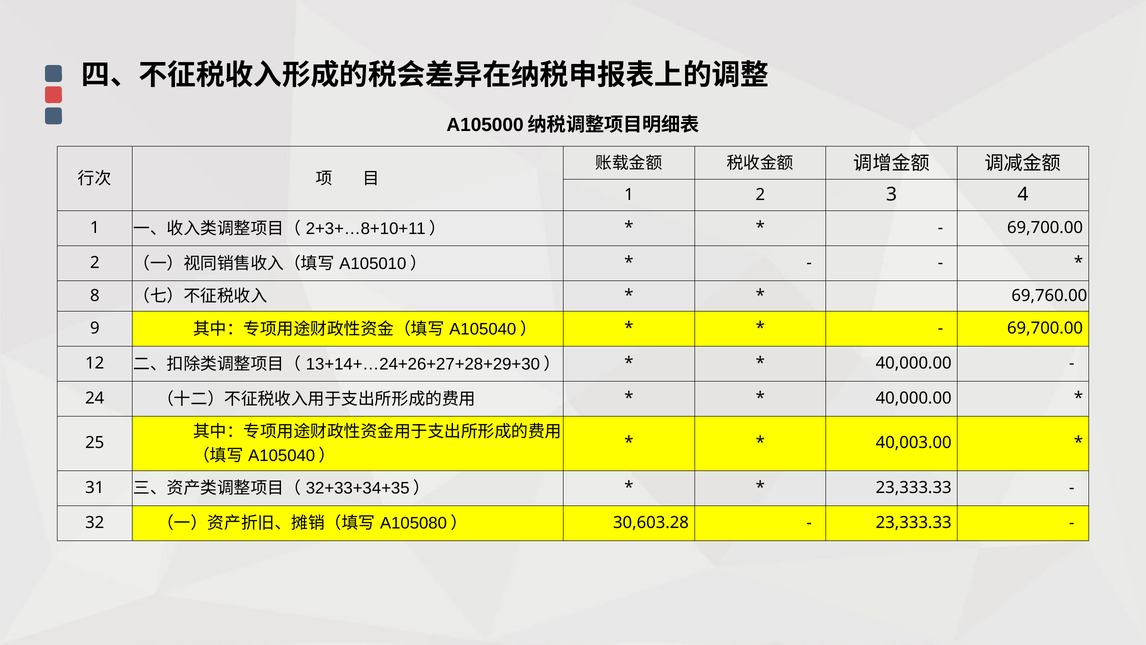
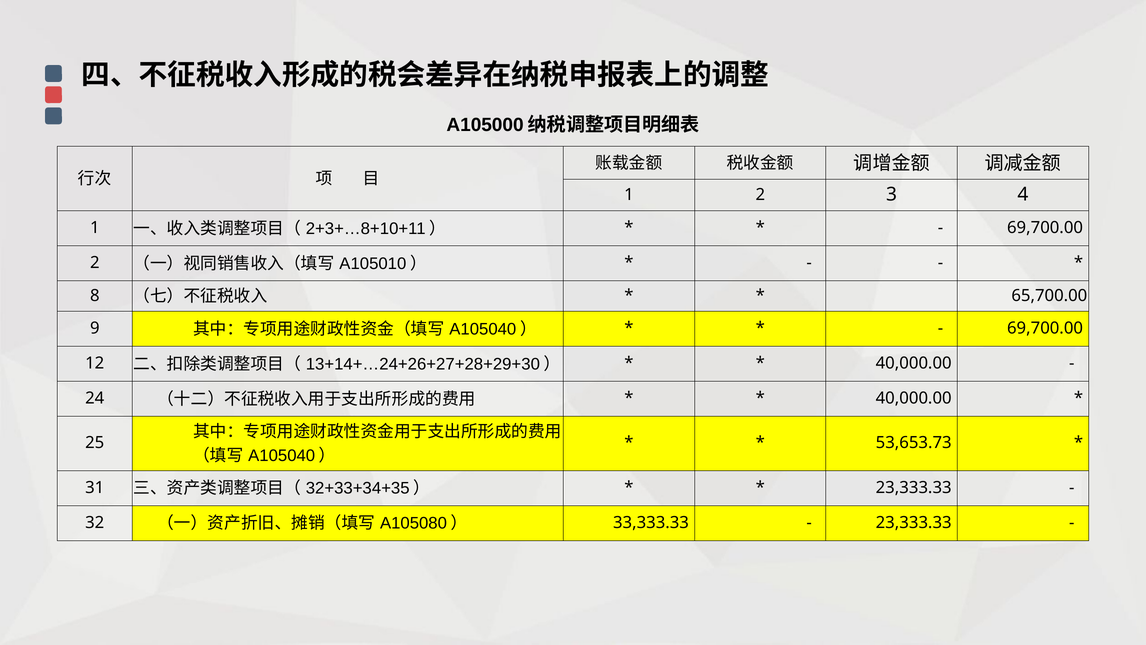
69,760.00: 69,760.00 -> 65,700.00 (1049, 295)
40,003.00: 40,003.00 -> 53,653.73 (914, 443)
30,603.28: 30,603.28 -> 33,333.33 (651, 522)
